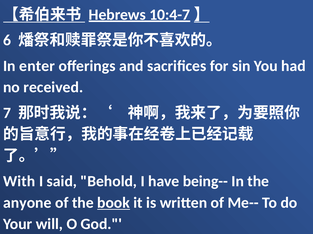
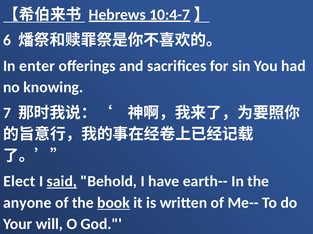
received: received -> knowing (53, 88)
With: With -> Elect (19, 182)
said underline: none -> present (62, 182)
being--: being-- -> earth-- (205, 182)
